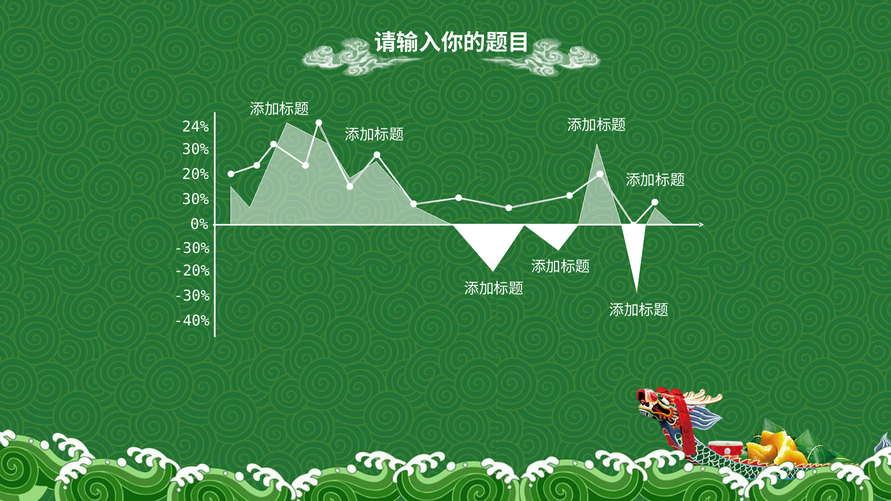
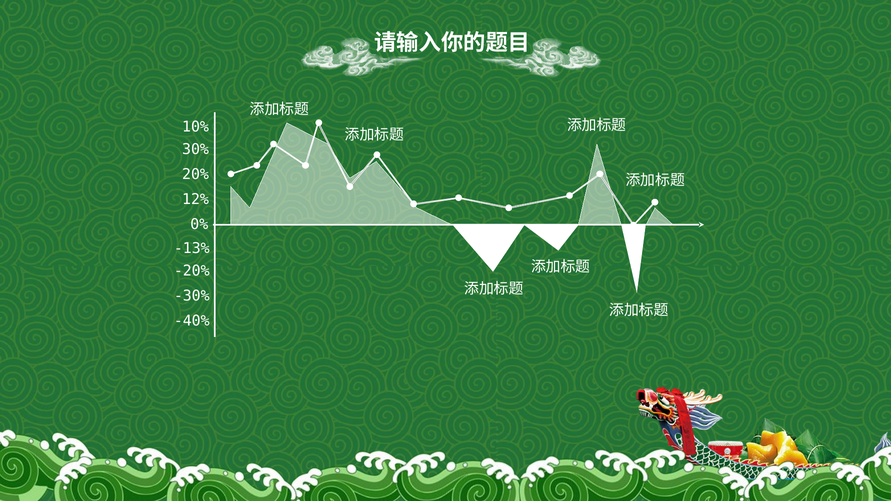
24%: 24% -> 10% (195, 127)
30%: 30% -> 12% (195, 200)
-30%: -30% -> -13% (192, 249)
